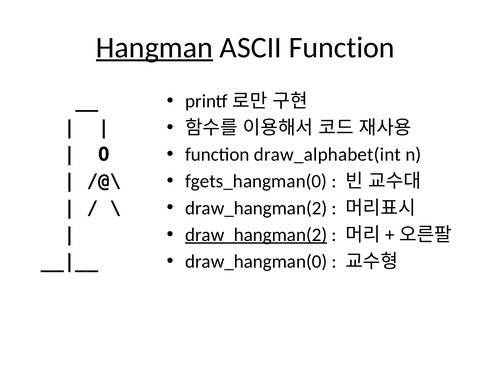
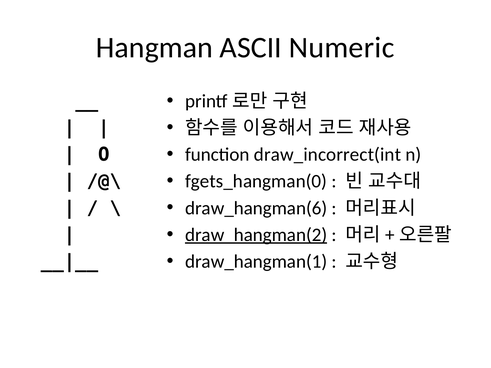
Hangman underline: present -> none (154, 48)
ASCII Function: Function -> Numeric (342, 48)
draw_alphabet(int: draw_alphabet(int -> draw_incorrect(int (328, 155)
draw_hangman(2: draw_hangman(2 -> draw_hangman(6 (256, 208)
draw_hangman(0: draw_hangman(0 -> draw_hangman(1 (256, 262)
